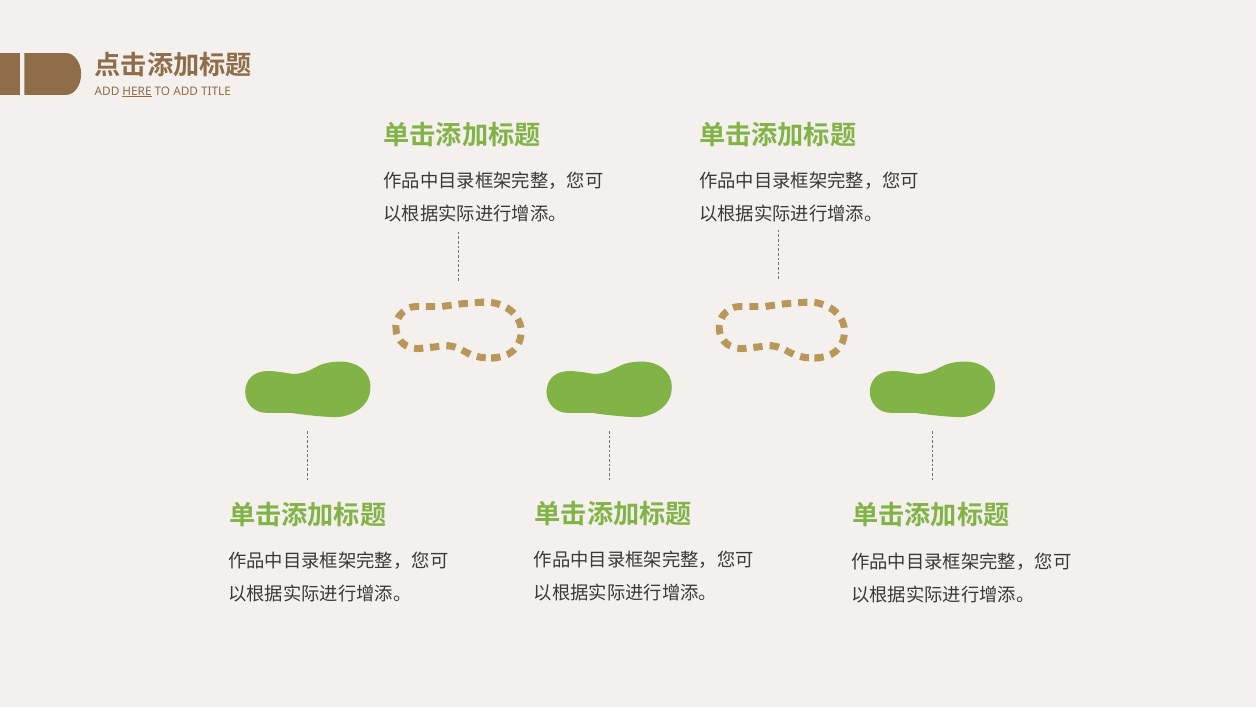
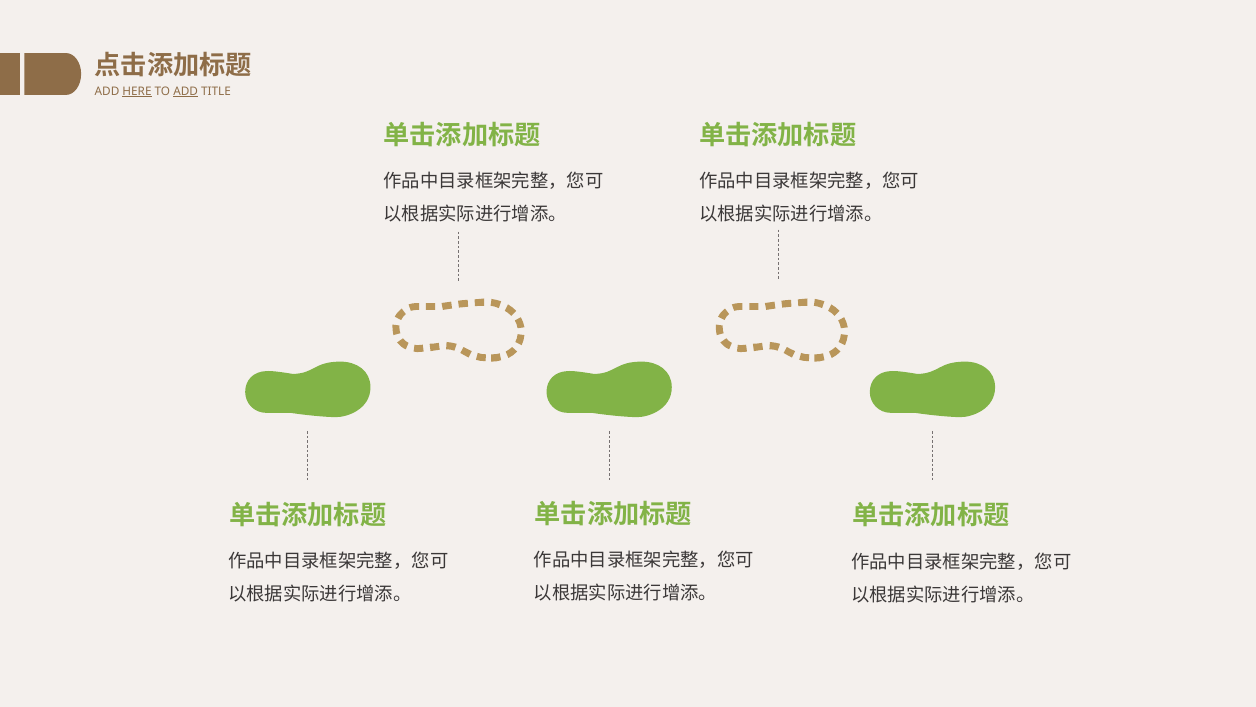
ADD underline: none -> present (186, 91)
